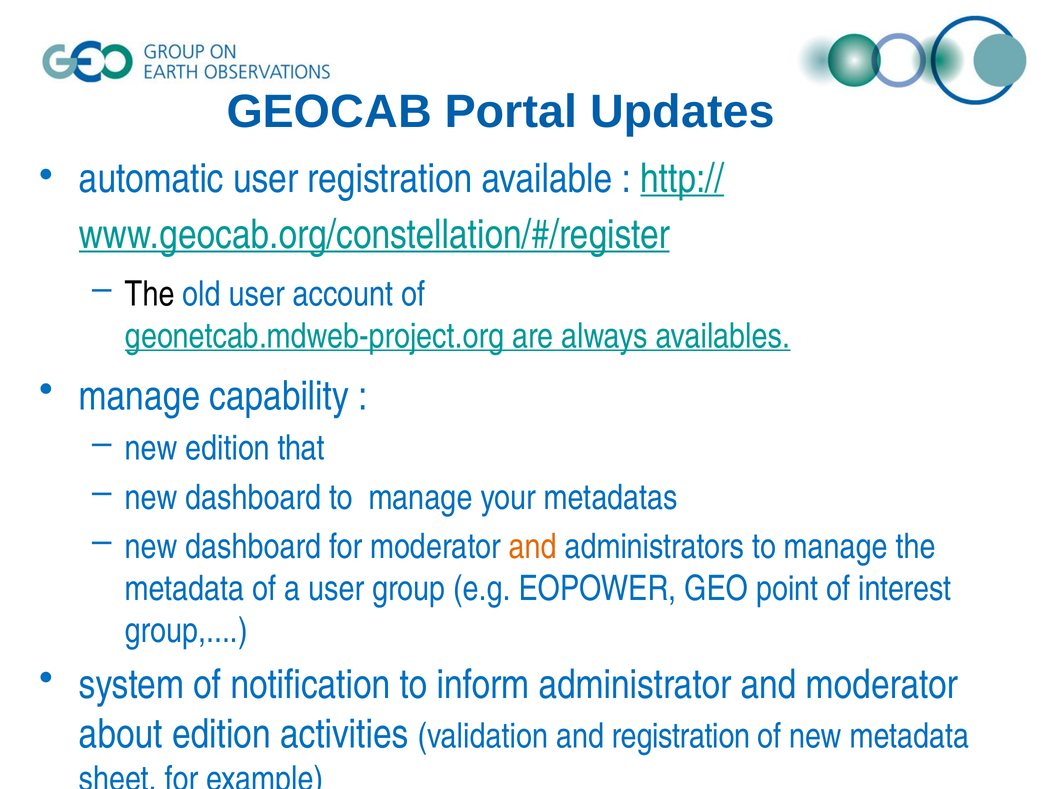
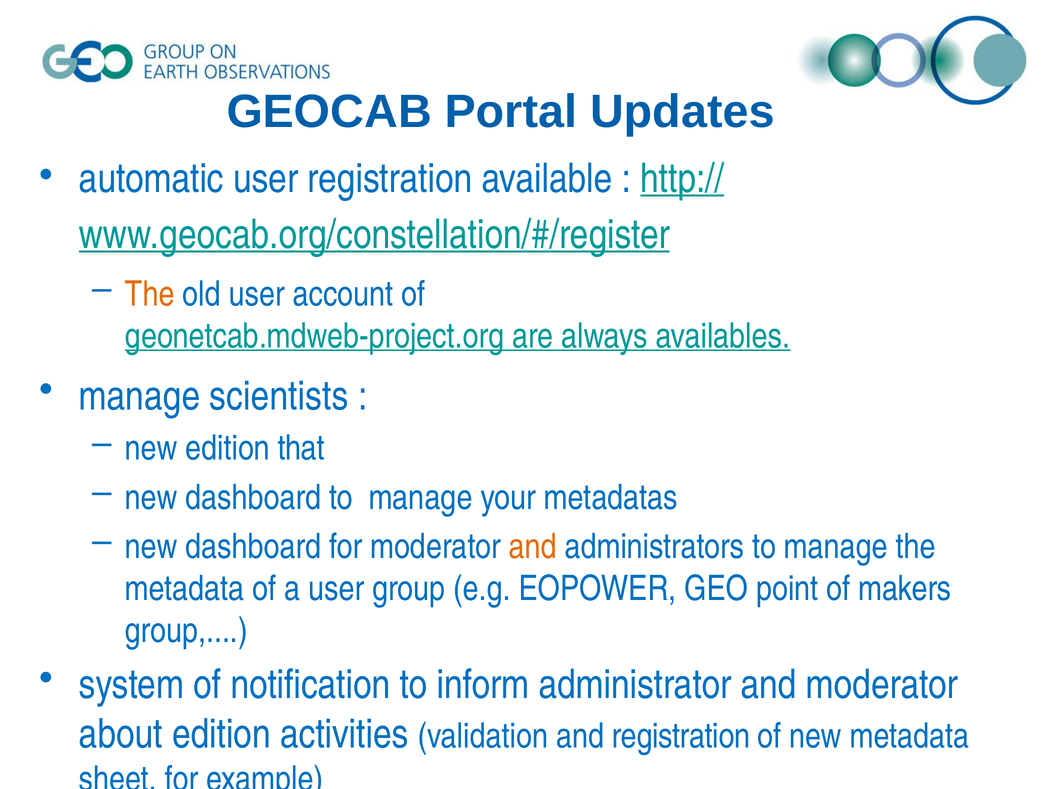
The colour: black -> orange (150, 294)
capability: capability -> scientists (279, 396)
interest: interest -> makers (905, 589)
